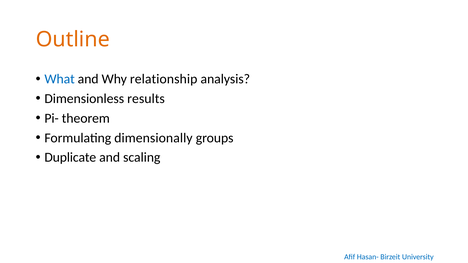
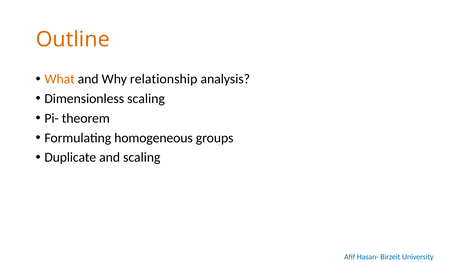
What colour: blue -> orange (60, 79)
Dimensionless results: results -> scaling (146, 99)
dimensionally: dimensionally -> homogeneous (154, 138)
